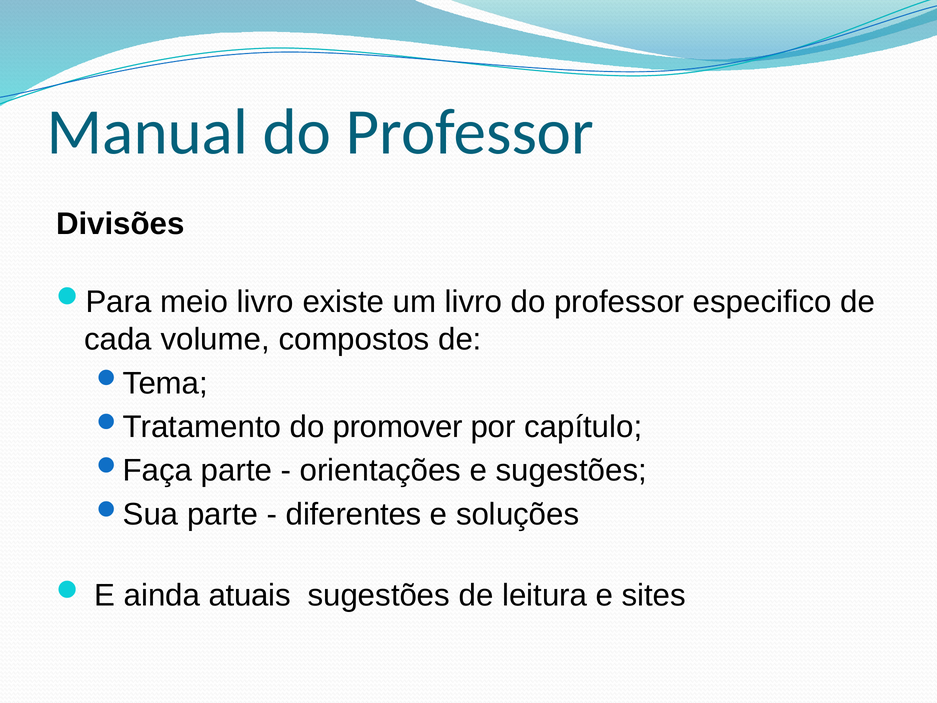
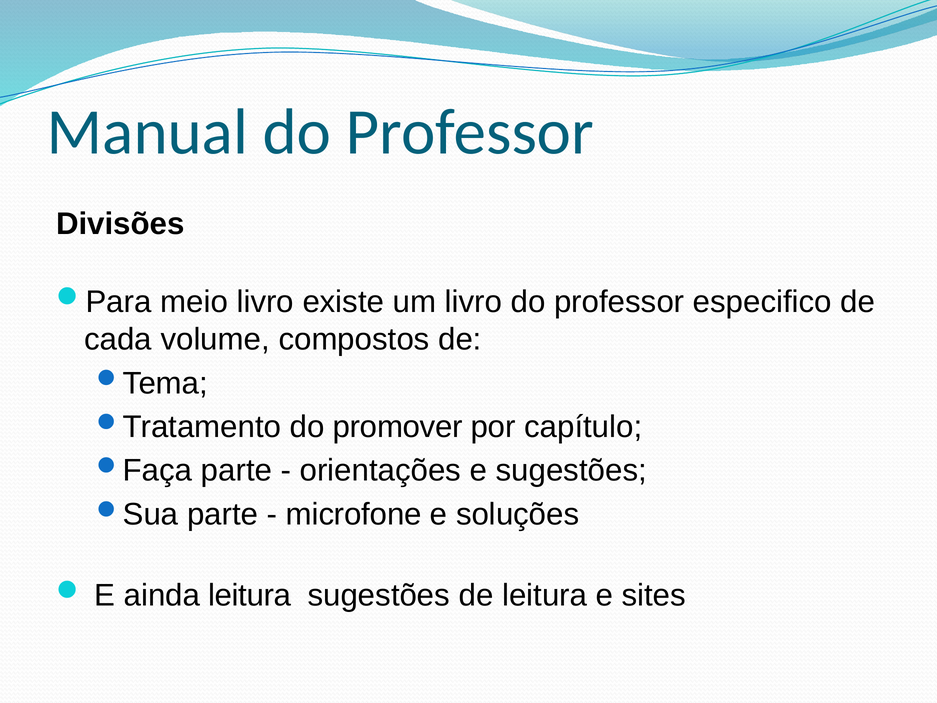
diferentes: diferentes -> microfone (354, 514)
ainda atuais: atuais -> leitura (250, 595)
